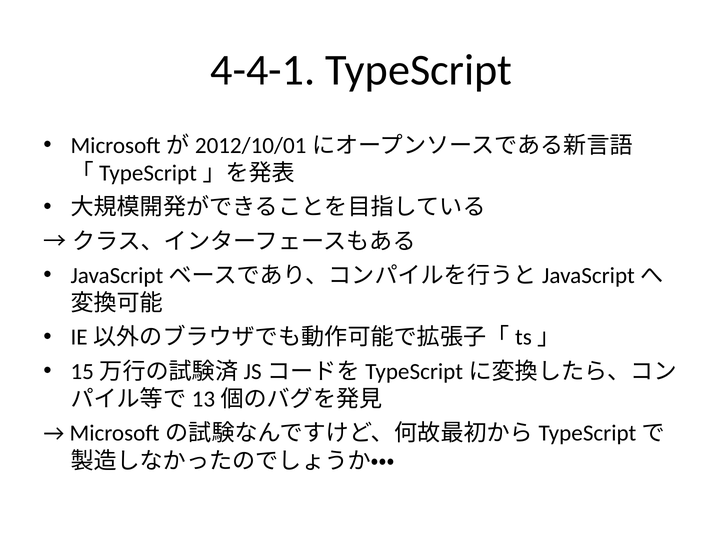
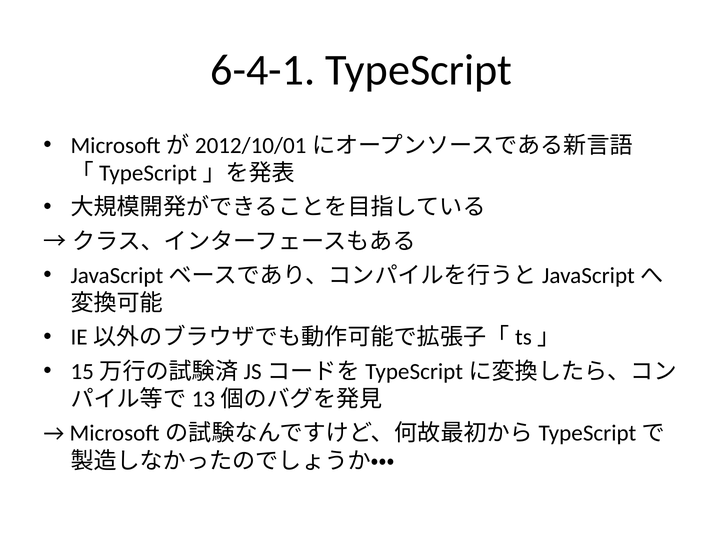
4-4-1: 4-4-1 -> 6-4-1 (263, 70)
